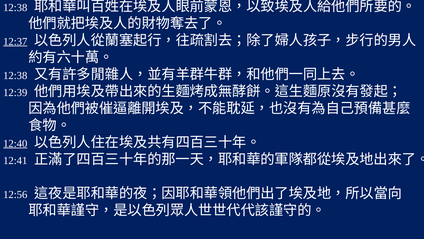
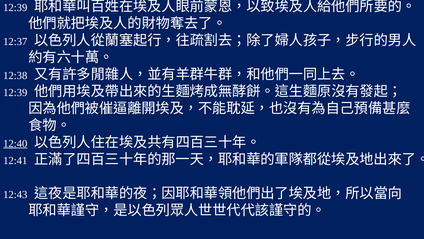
12:38: 12:38 -> 12:39 (15, 8)
12:37 underline: present -> none (15, 41)
12:56: 12:56 -> 12:43 (15, 194)
